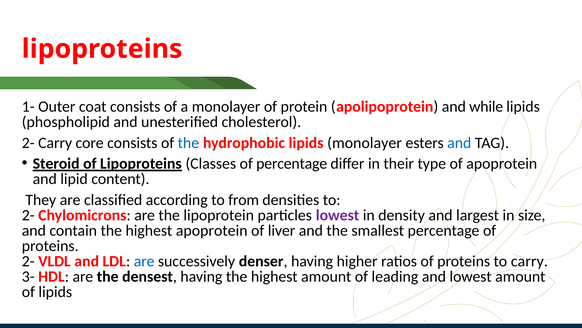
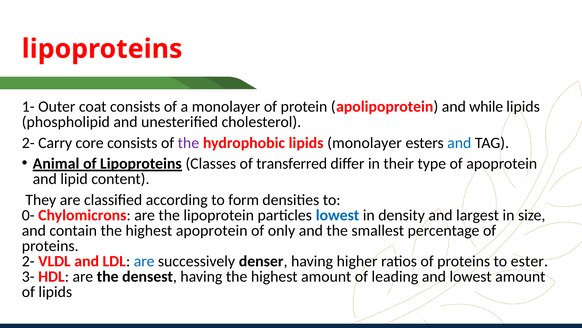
the colour: blue -> purple (188, 143)
Steroid: Steroid -> Animal (56, 163)
of percentage: percentage -> transferred (292, 163)
from: from -> form (244, 199)
2-: 2- -> 0- (28, 215)
lowest colour: purple -> blue (338, 215)
liver: liver -> only (282, 230)
to carry: carry -> ester (529, 261)
